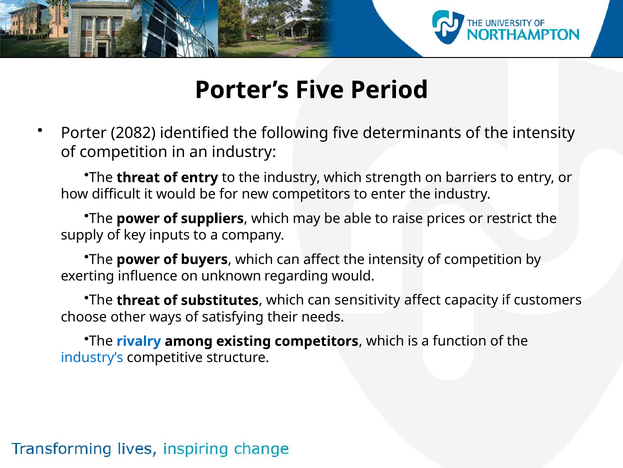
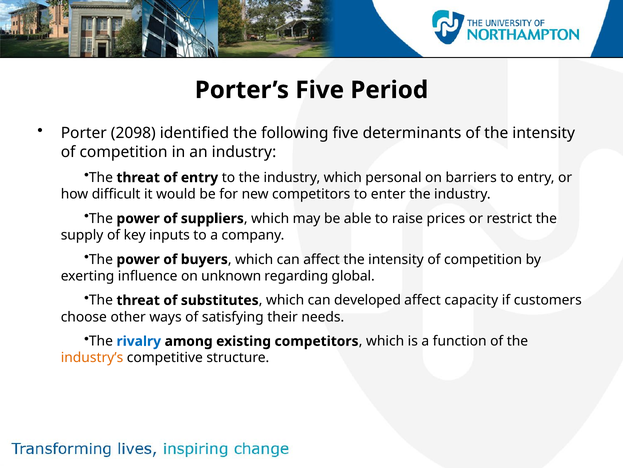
2082: 2082 -> 2098 (133, 133)
strength: strength -> personal (393, 177)
regarding would: would -> global (353, 276)
sensitivity: sensitivity -> developed (368, 300)
industry’s colour: blue -> orange (92, 357)
